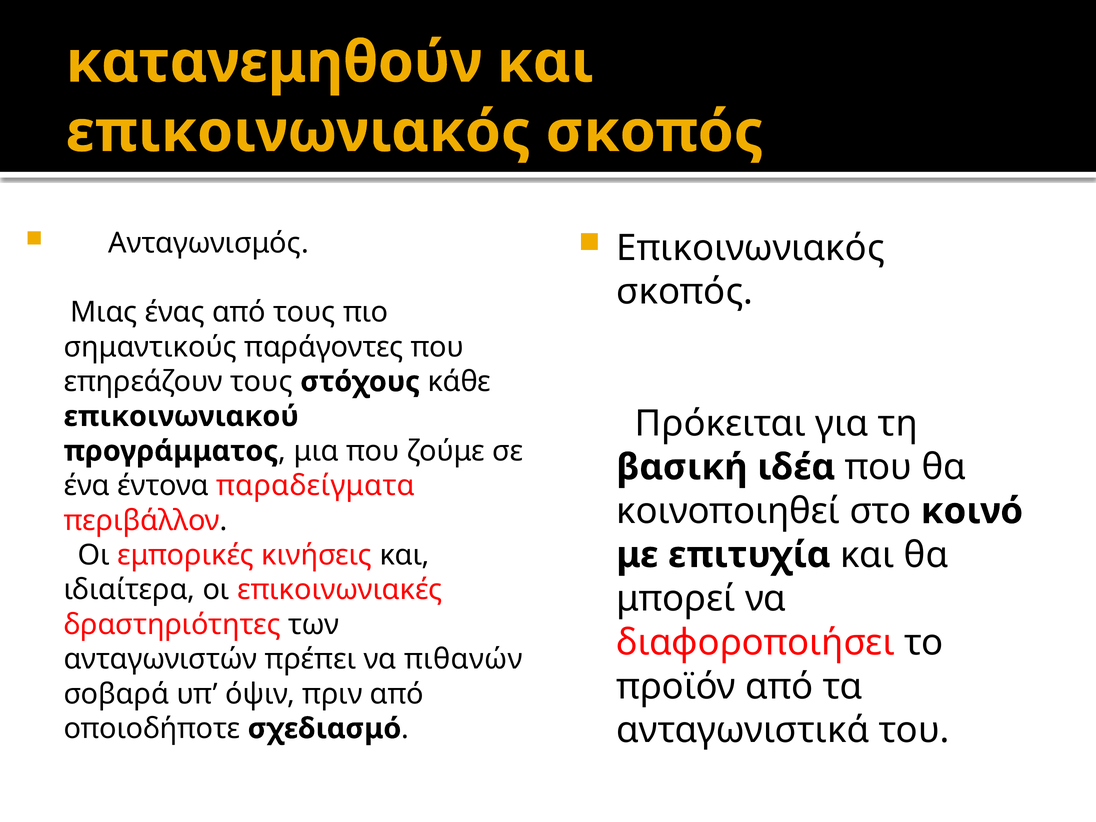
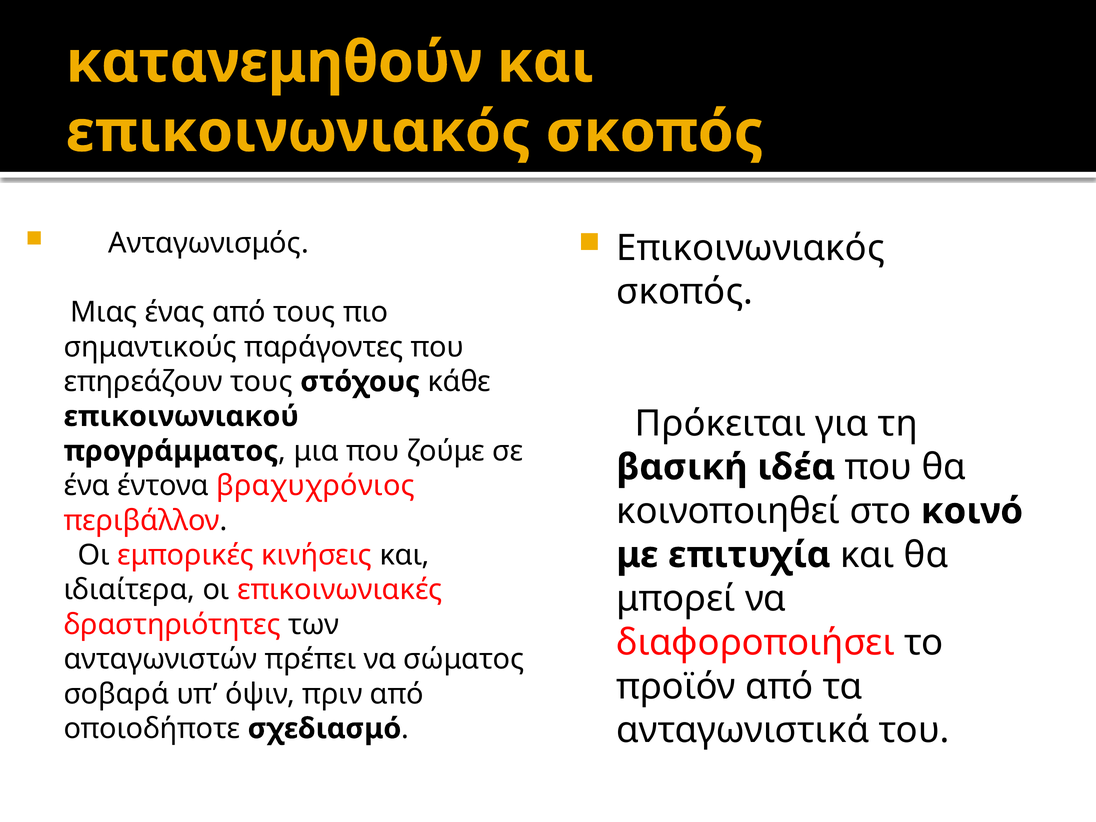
παραδείγματα: παραδείγματα -> βραχυχρόνιος (316, 486)
πιθανών: πιθανών -> σώματος (464, 659)
